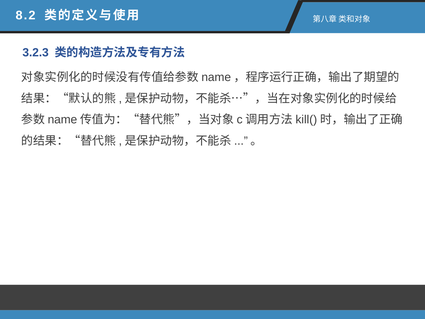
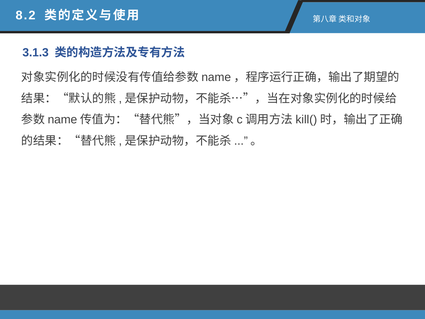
3.2.3: 3.2.3 -> 3.1.3 (36, 53)
